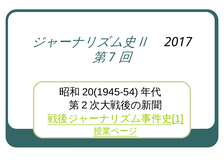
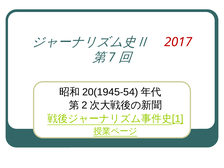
2017 colour: black -> red (178, 42)
